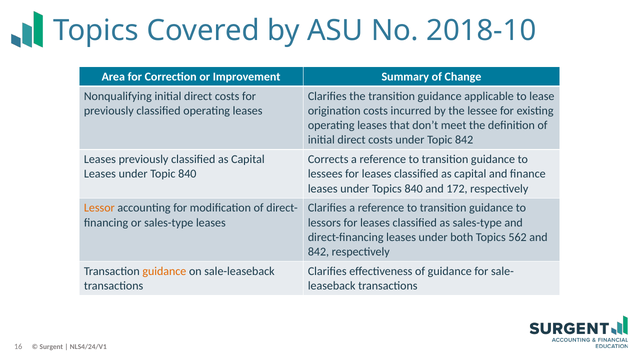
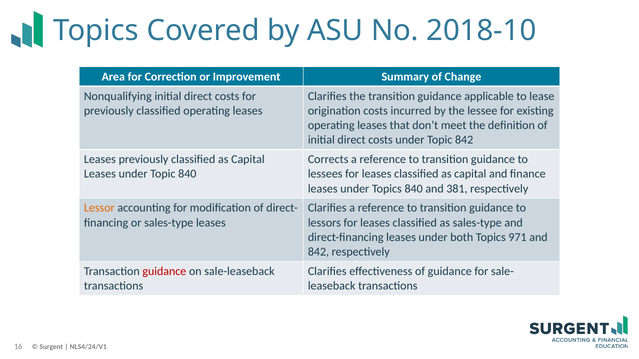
172: 172 -> 381 (457, 189)
562: 562 -> 971 (518, 237)
guidance colour: orange -> red (164, 272)
